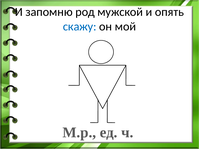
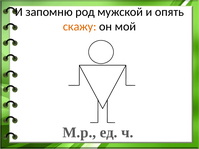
скажу colour: blue -> orange (80, 27)
